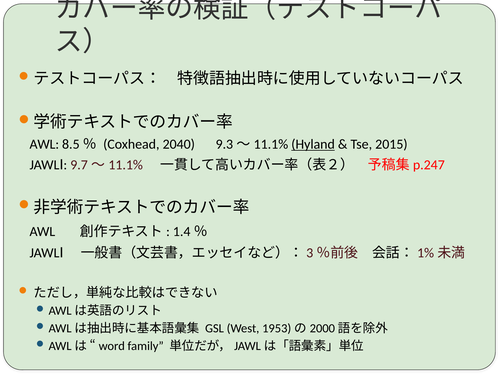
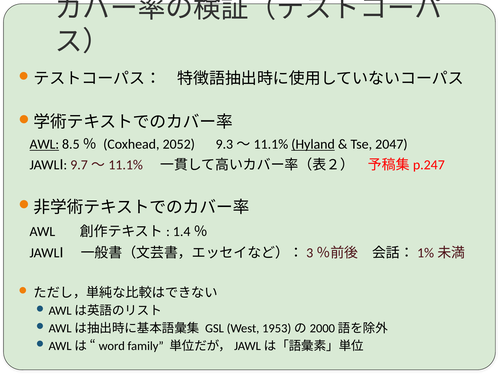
AWL underline: none -> present (44, 144)
2040: 2040 -> 2052 (179, 144)
2015: 2015 -> 2047 (391, 144)
